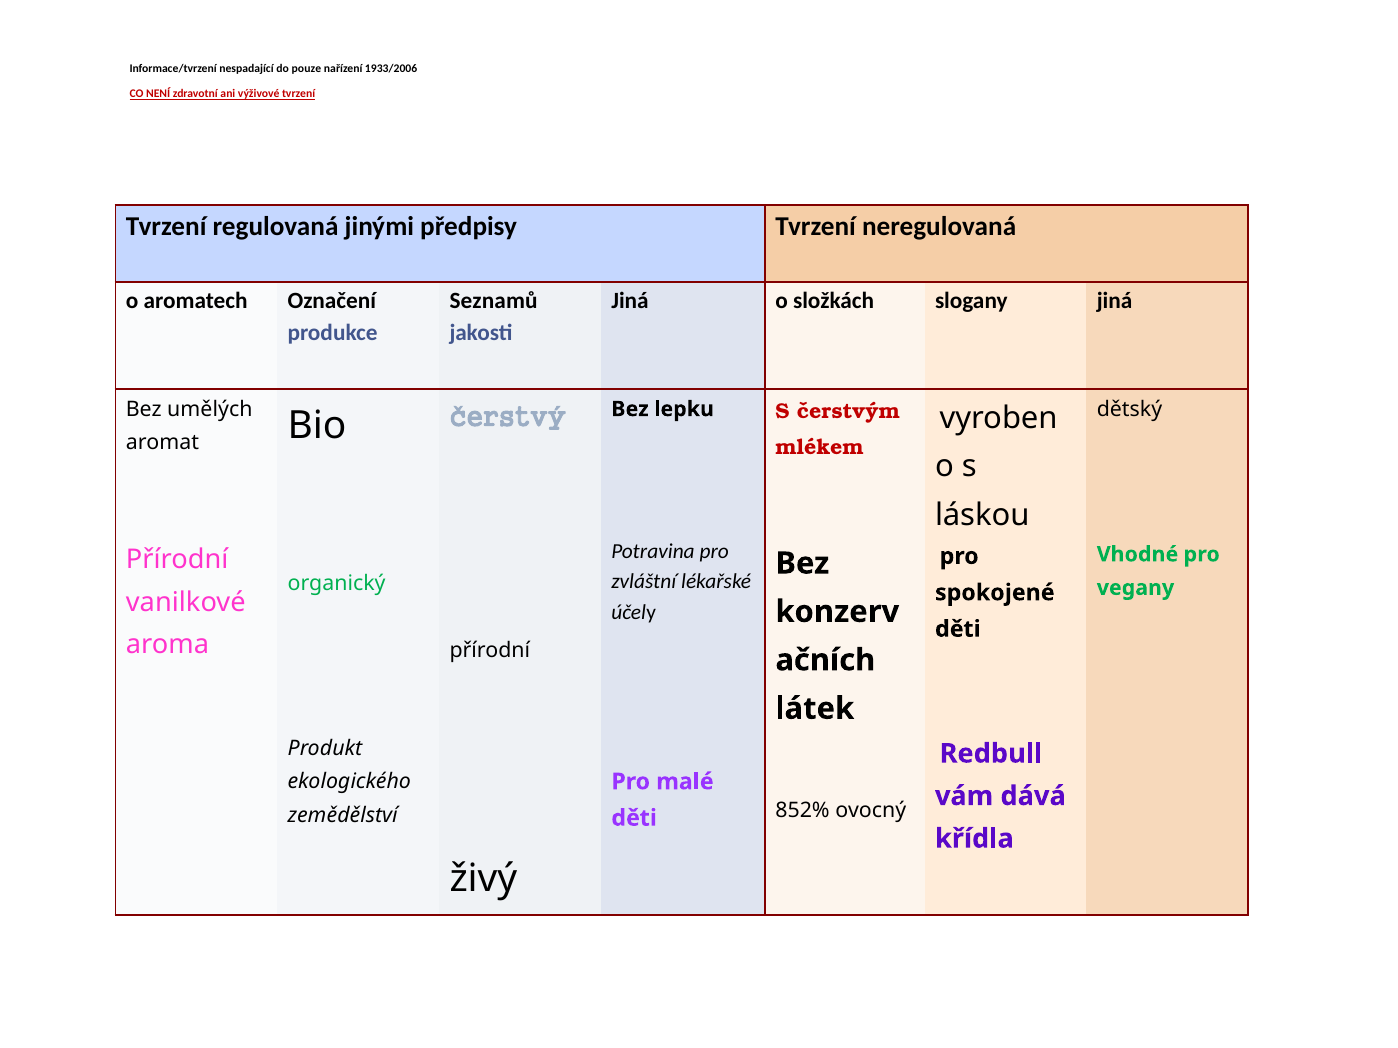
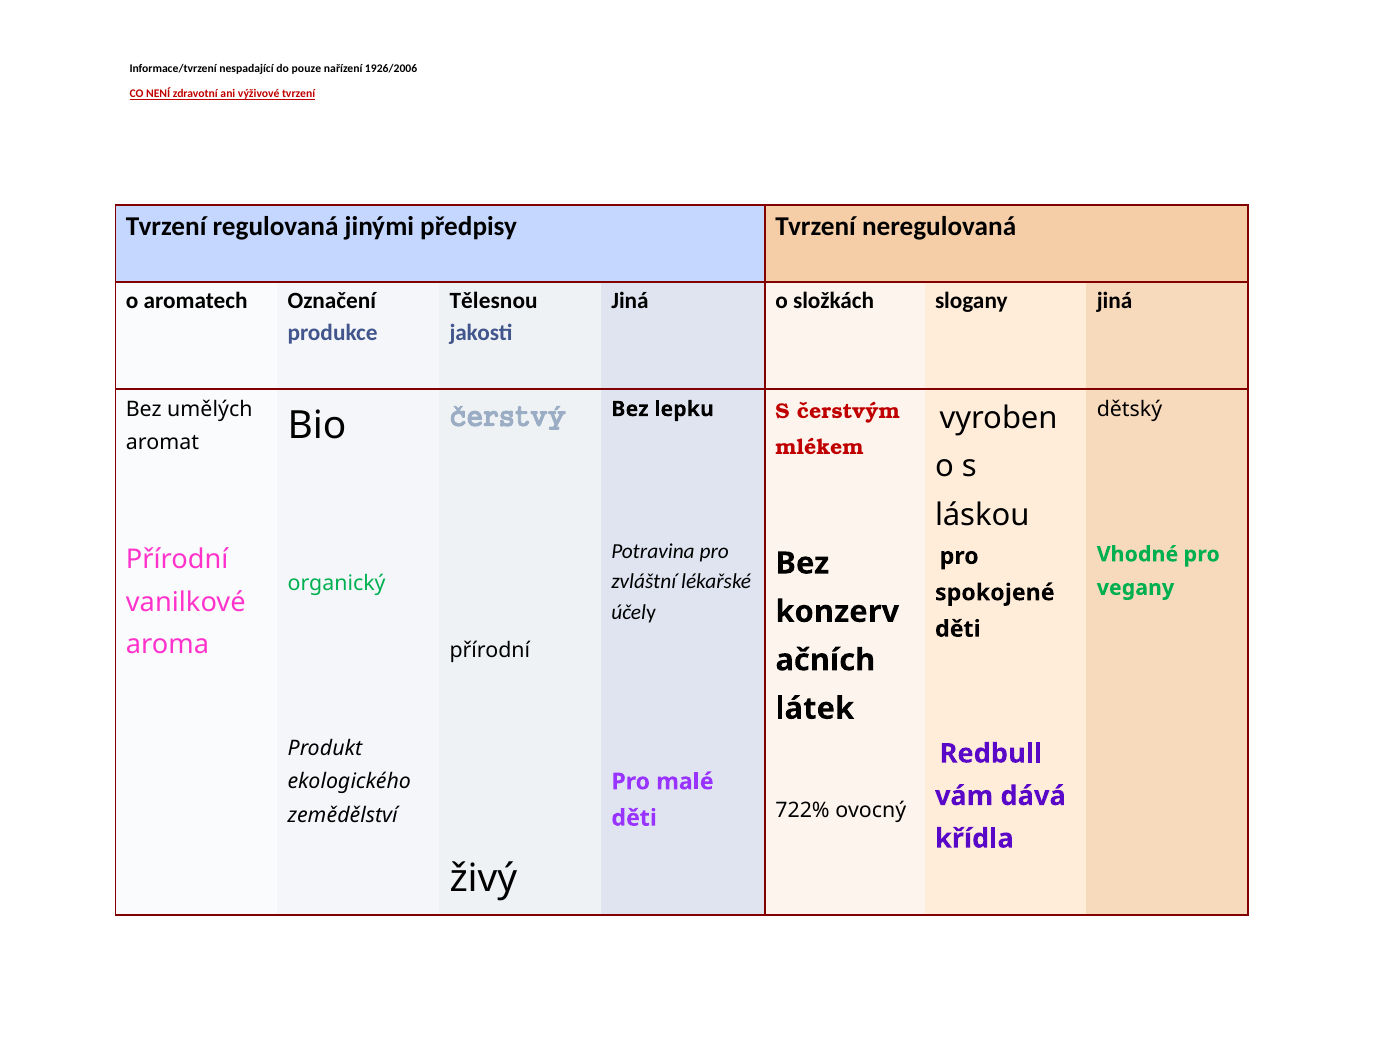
1933/2006: 1933/2006 -> 1926/2006 (391, 69)
Seznamů: Seznamů -> Tělesnou (494, 301)
852%: 852% -> 722% (803, 811)
